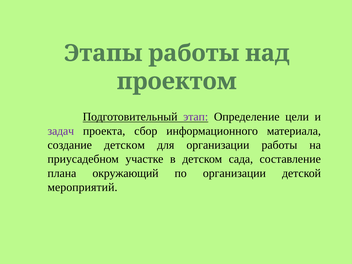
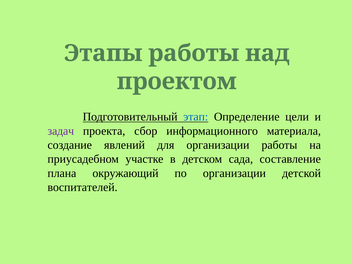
этап colour: purple -> blue (196, 117)
создание детском: детском -> явлений (124, 145)
мероприятий: мероприятий -> воспитателей (83, 187)
